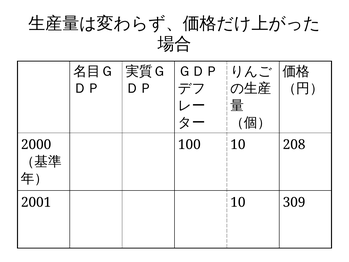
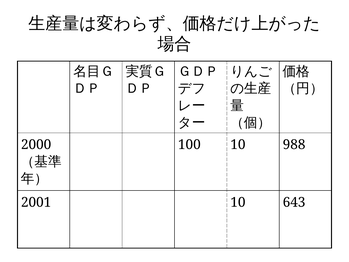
208: 208 -> 988 (294, 144)
309: 309 -> 643 (294, 202)
